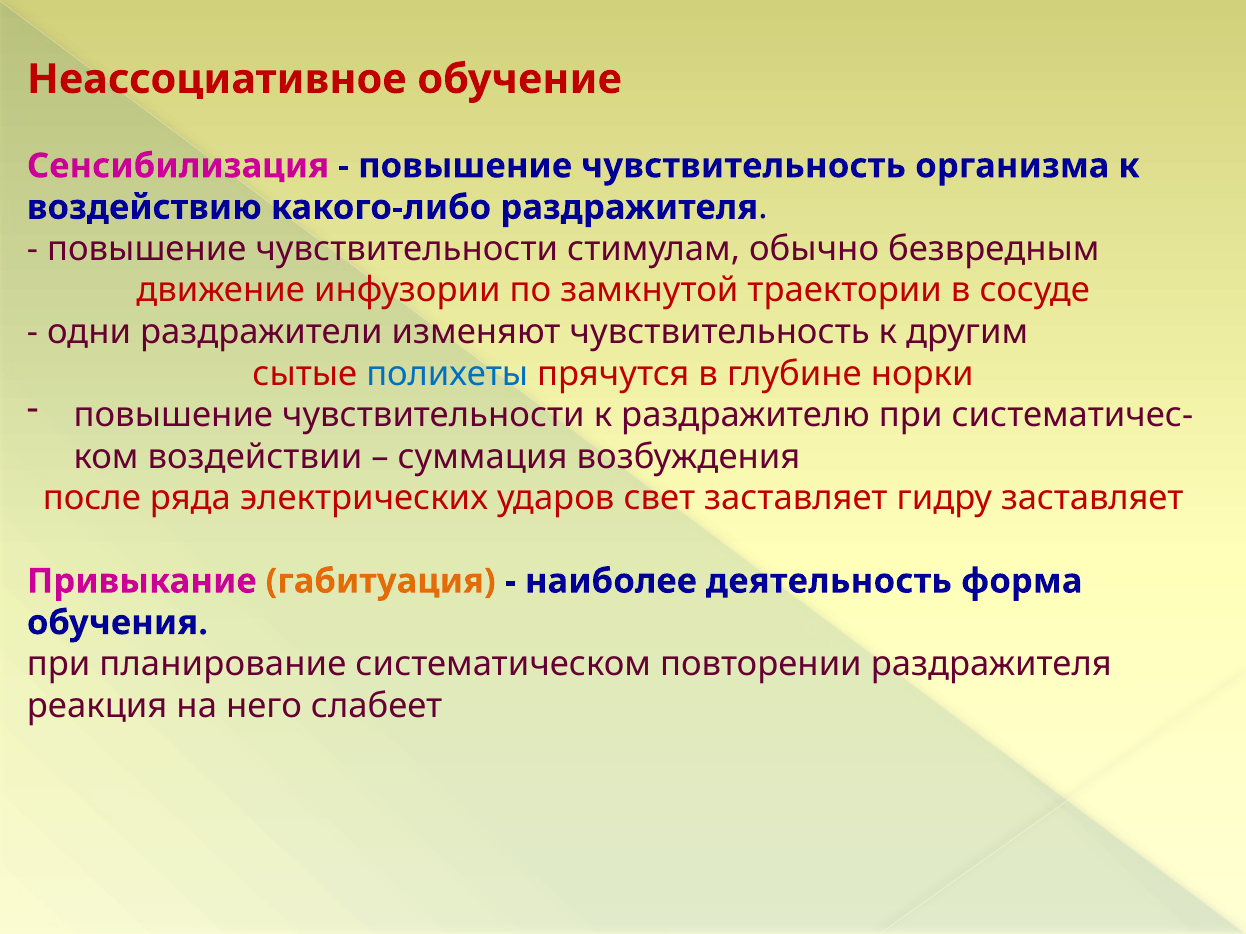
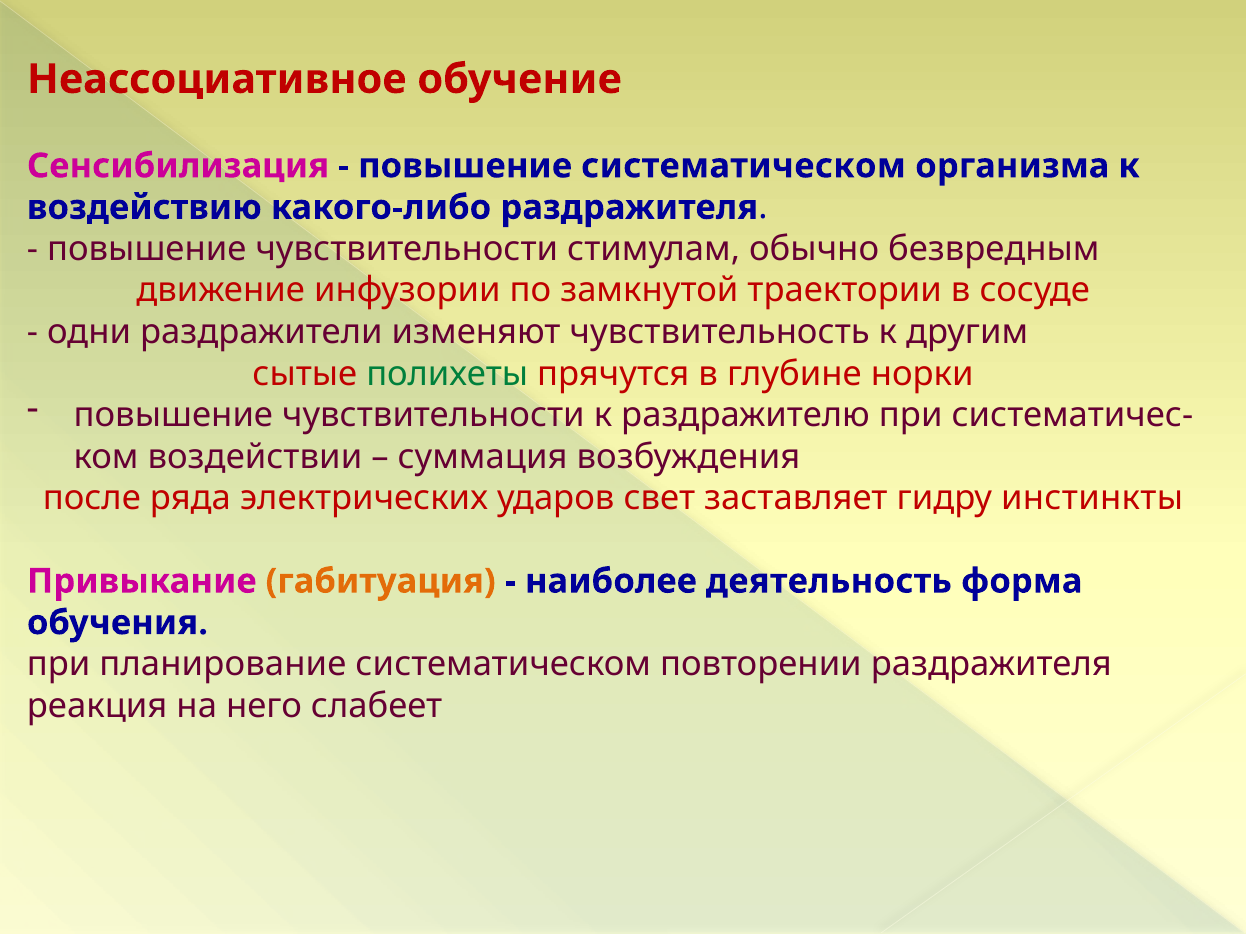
повышение чувствительность: чувствительность -> систематическом (743, 166)
полихеты colour: blue -> green (447, 374)
гидру заставляет: заставляет -> инстинкты (1092, 498)
